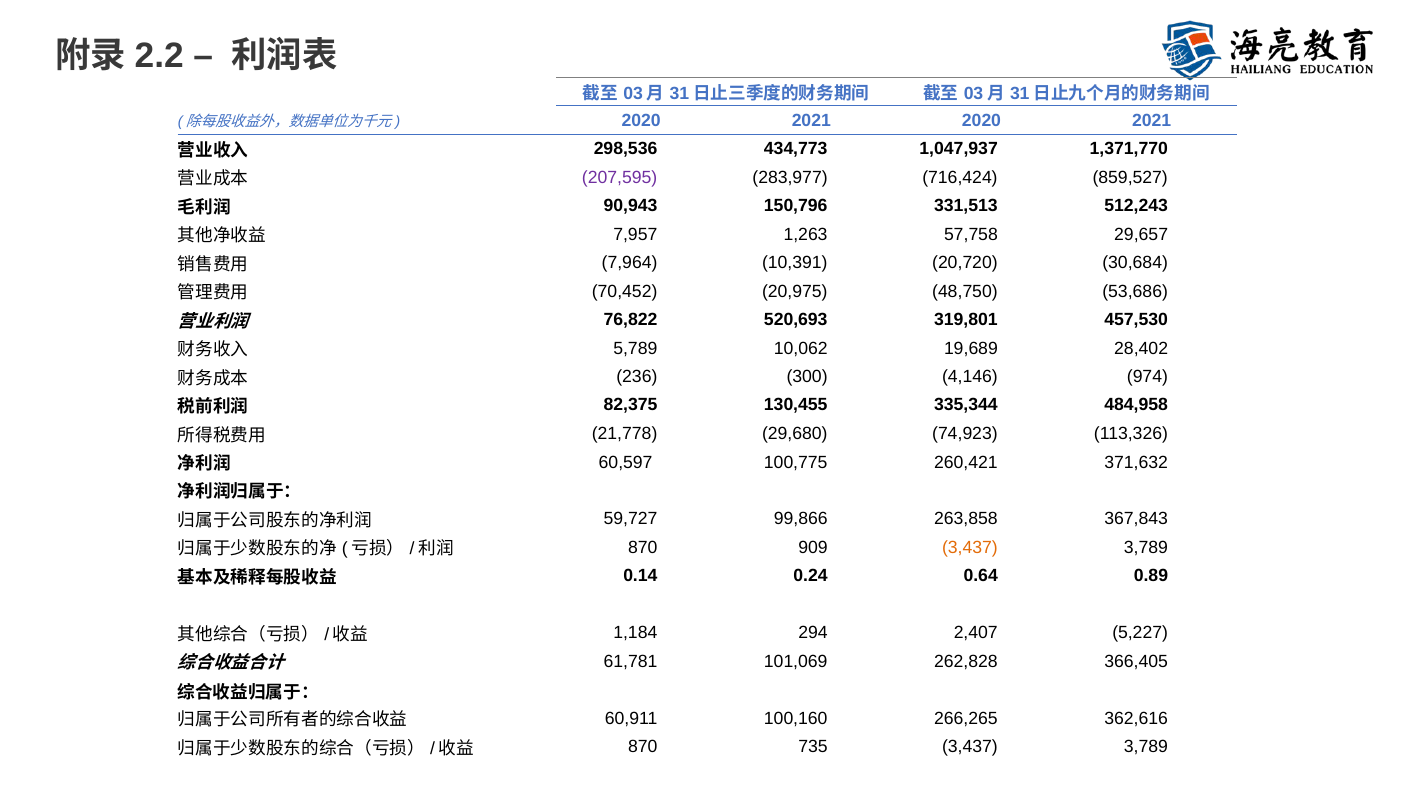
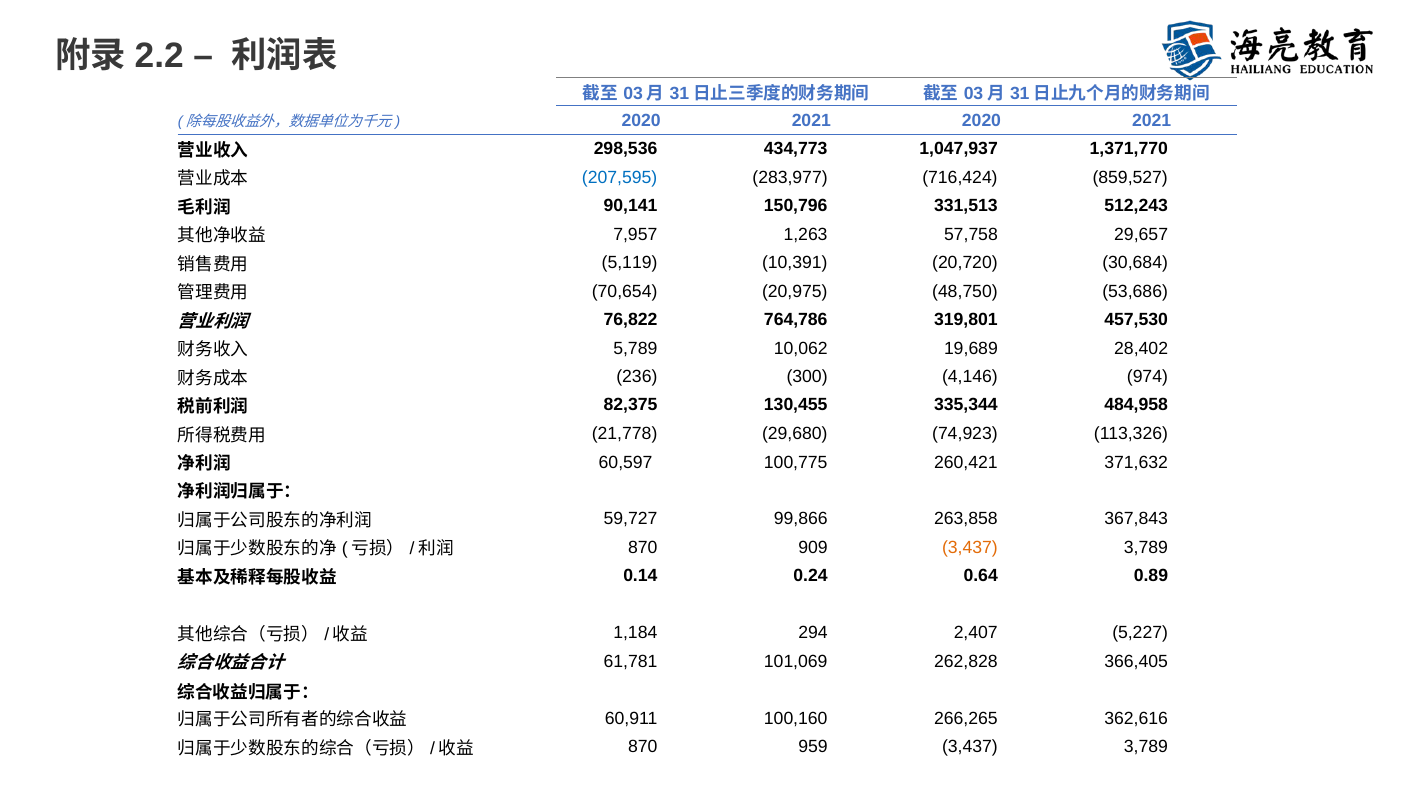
207,595 colour: purple -> blue (620, 177)
90,943: 90,943 -> 90,141 (631, 206)
7,964: 7,964 -> 5,119 (630, 263)
70,452: 70,452 -> 70,654 (625, 291)
520,693: 520,693 -> 764,786 (796, 320)
735: 735 -> 959 (813, 747)
